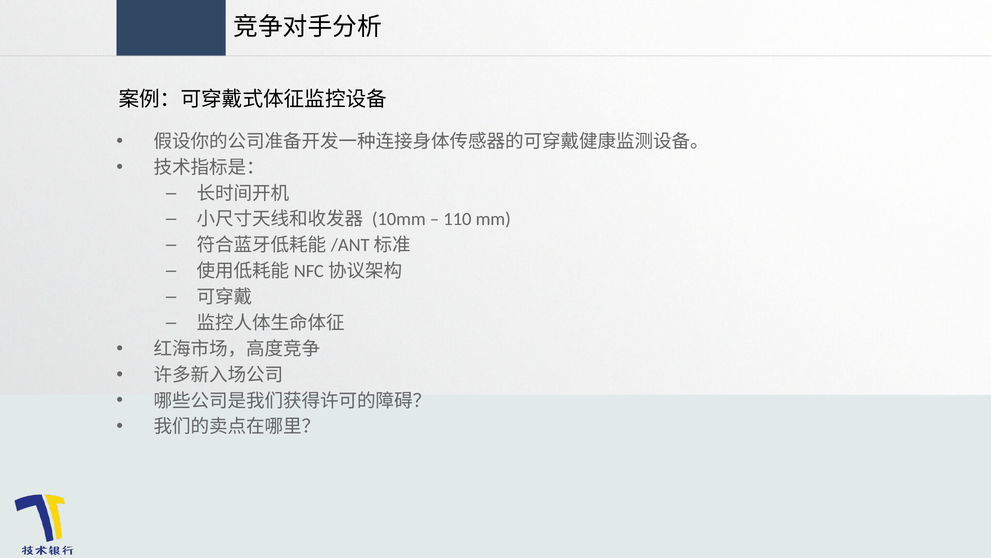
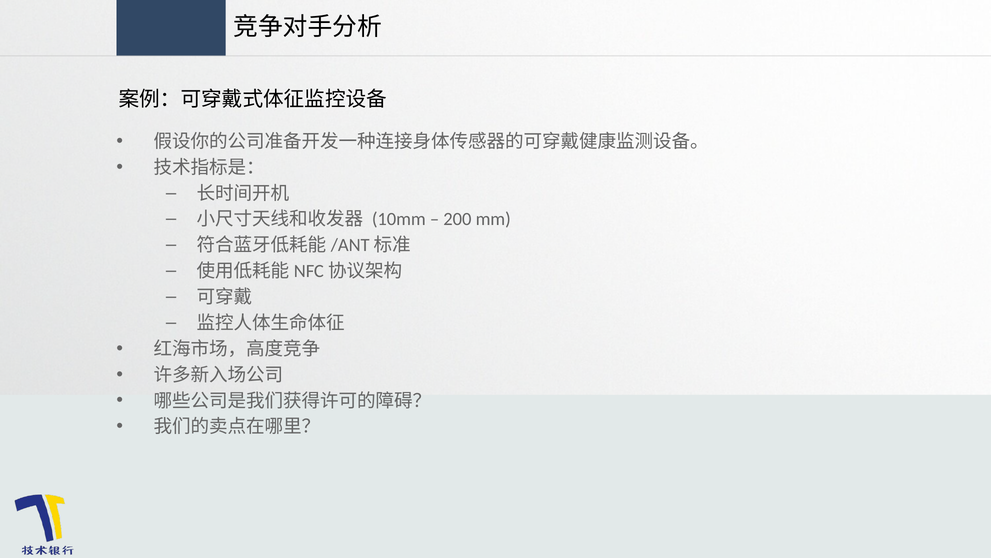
110: 110 -> 200 (457, 219)
